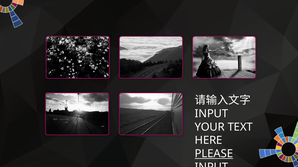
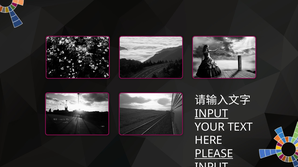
INPUT underline: none -> present (211, 114)
